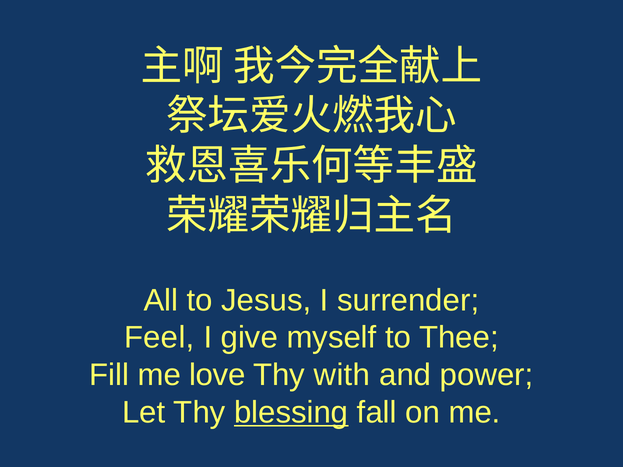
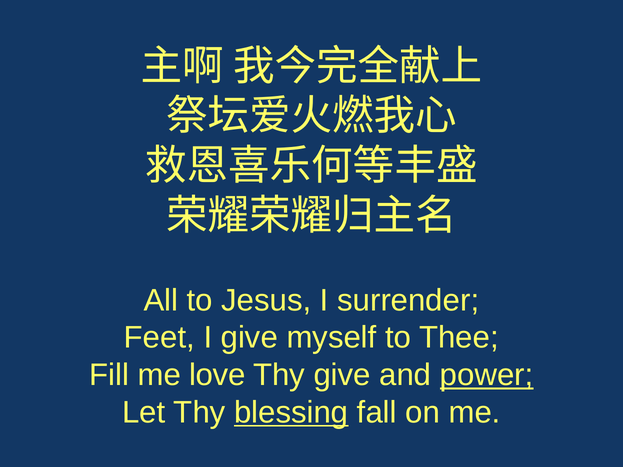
Feel: Feel -> Feet (159, 338)
Thy with: with -> give (342, 375)
power underline: none -> present (487, 375)
